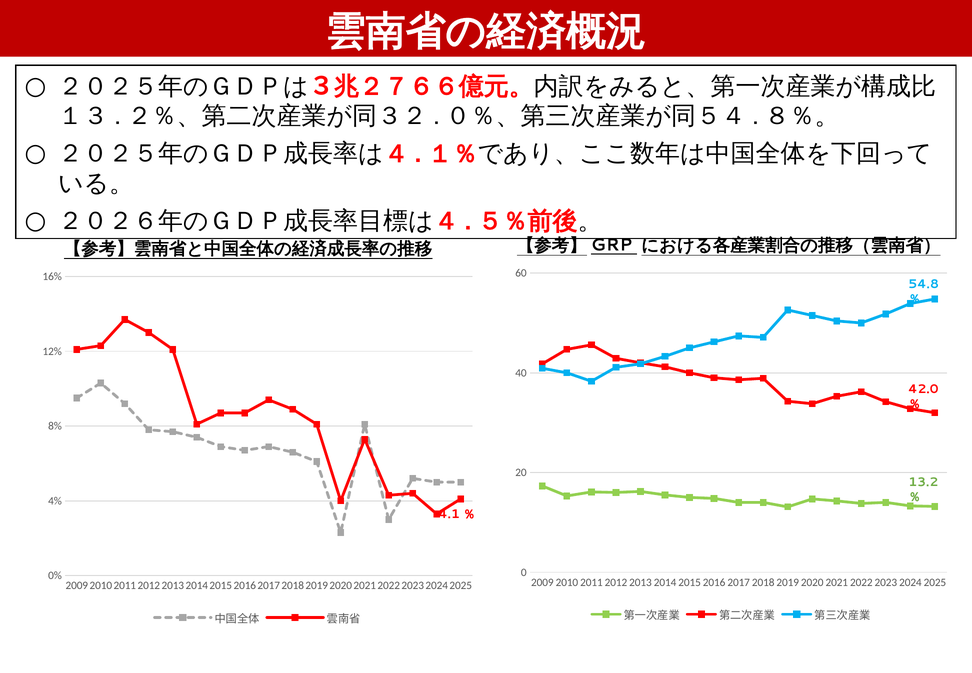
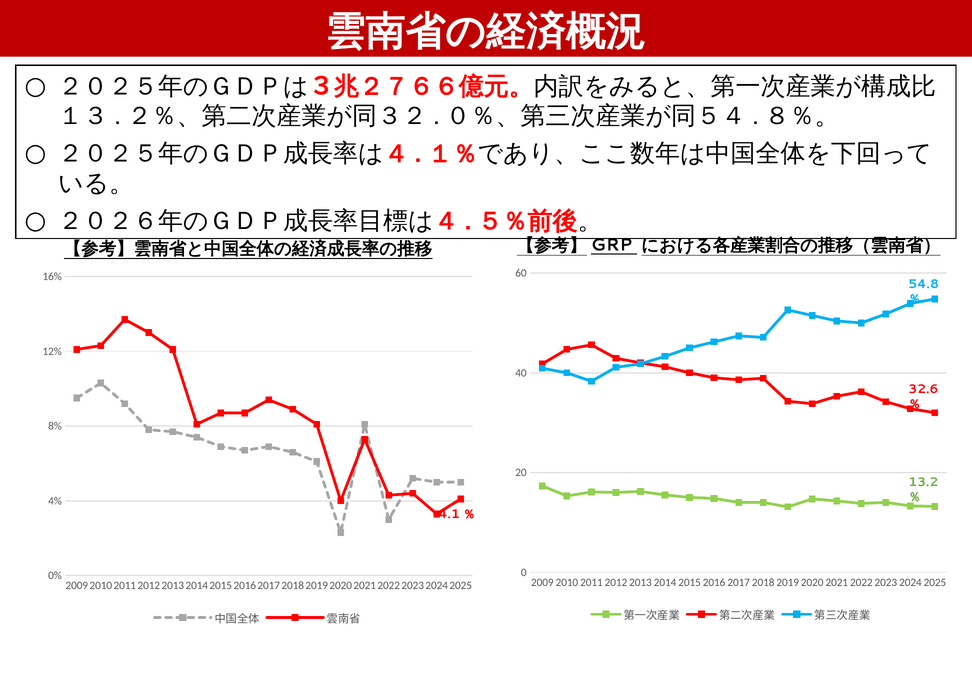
42.0: 42.0 -> 32.6 (923, 389)
